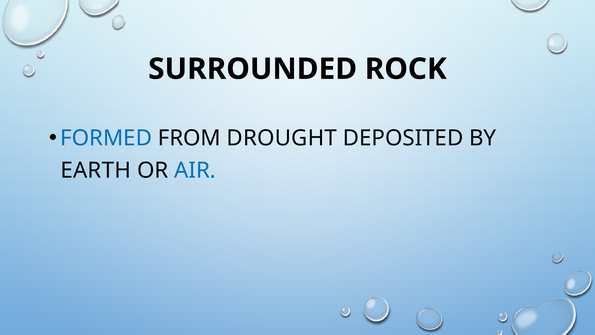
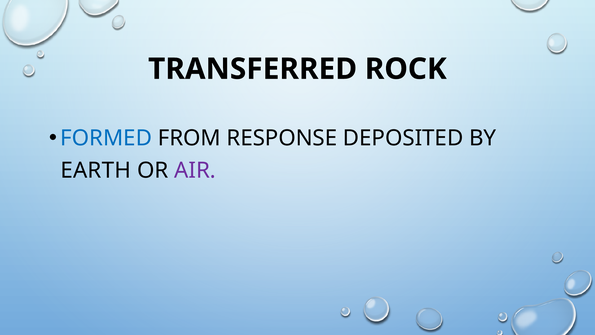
SURROUNDED: SURROUNDED -> TRANSFERRED (253, 69)
DROUGHT: DROUGHT -> RESPONSE (282, 138)
AIR colour: blue -> purple (195, 170)
